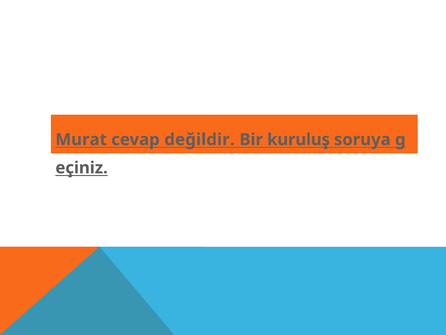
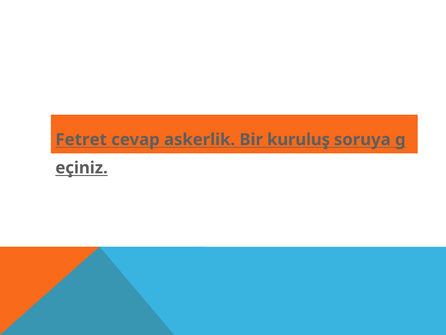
Murat: Murat -> Fetret (81, 139)
değildir: değildir -> askerlik (200, 139)
